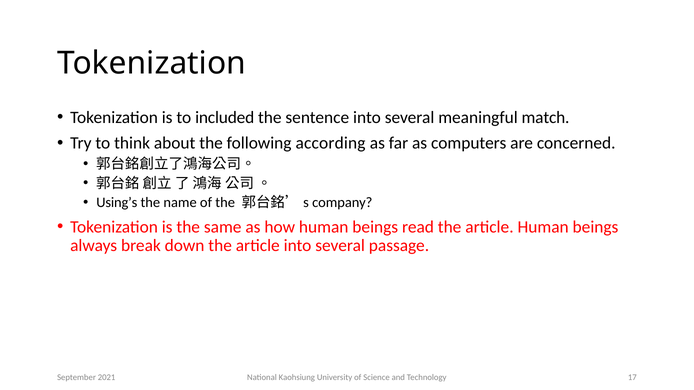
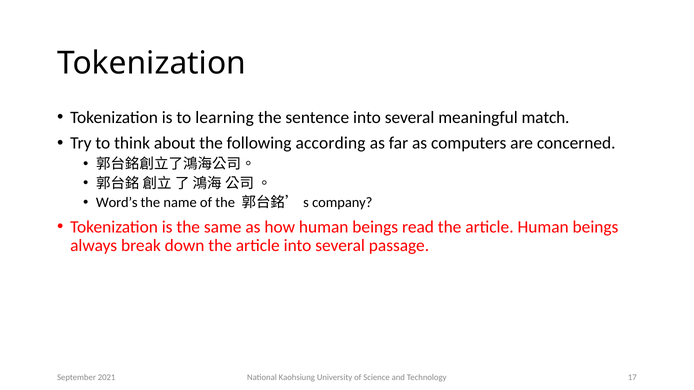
included: included -> learning (225, 117)
Using’s: Using’s -> Word’s (117, 203)
